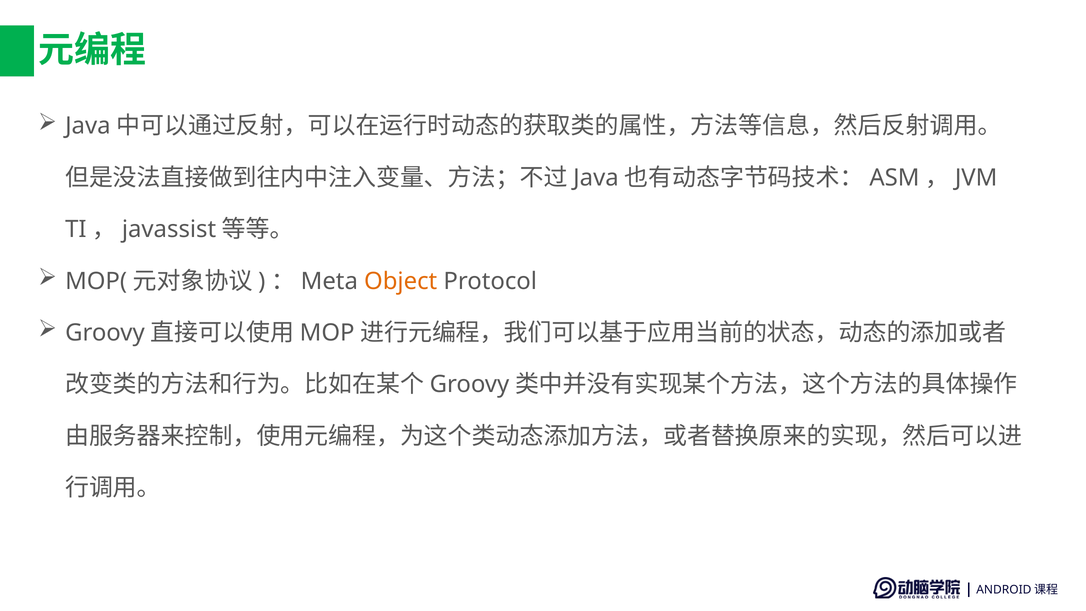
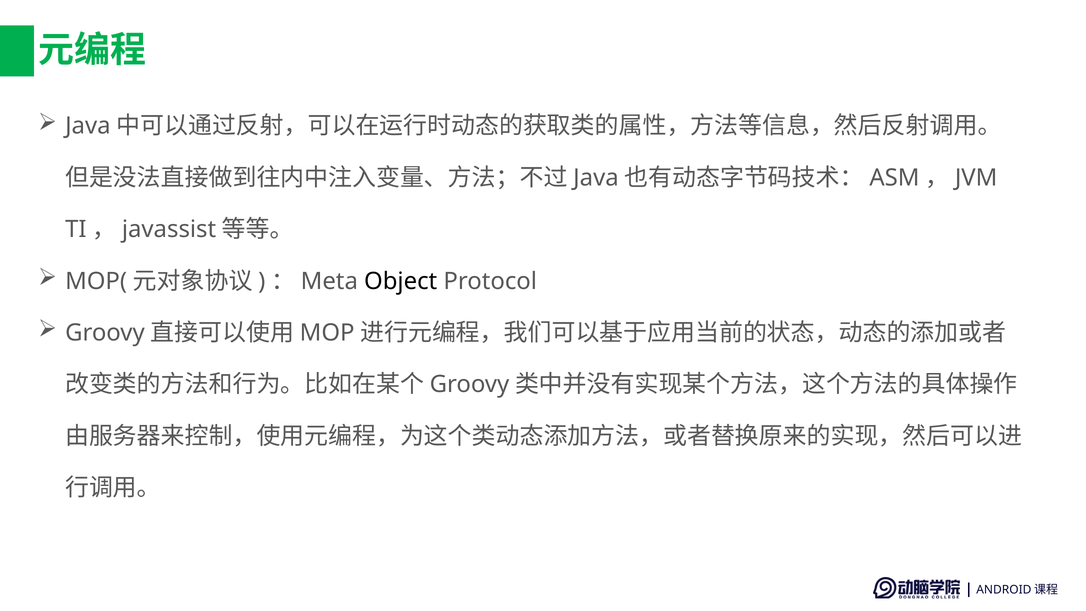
Object colour: orange -> black (401, 281)
